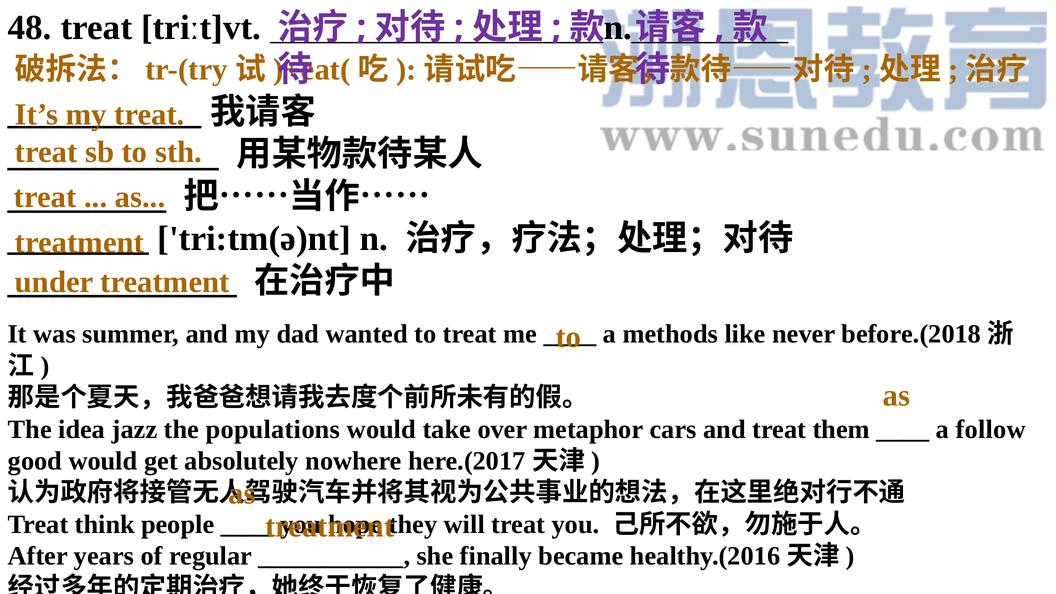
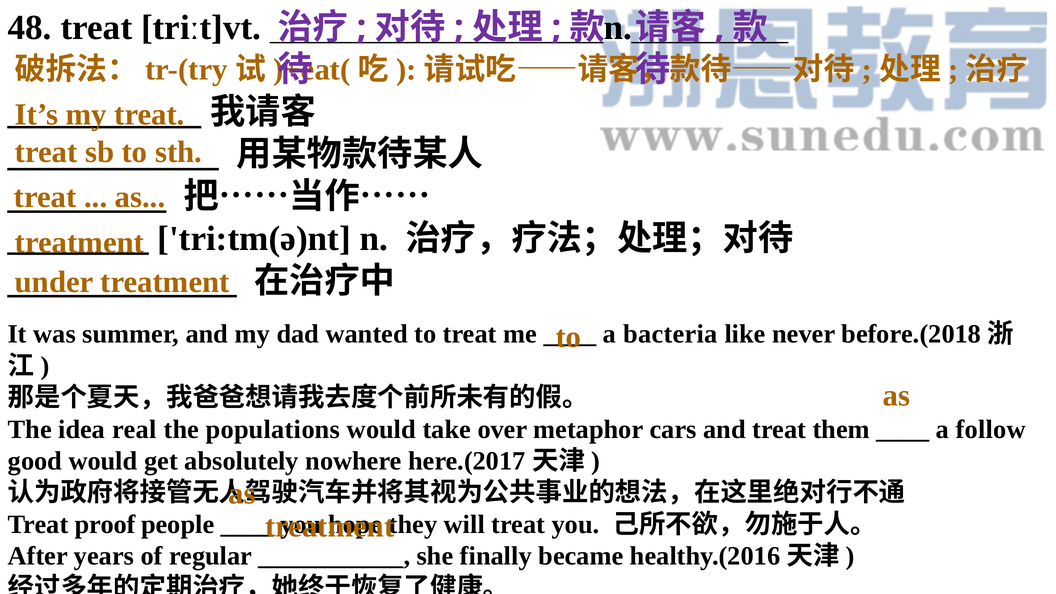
methods: methods -> bacteria (670, 334)
jazz: jazz -> real (134, 429)
think: think -> proof (105, 524)
